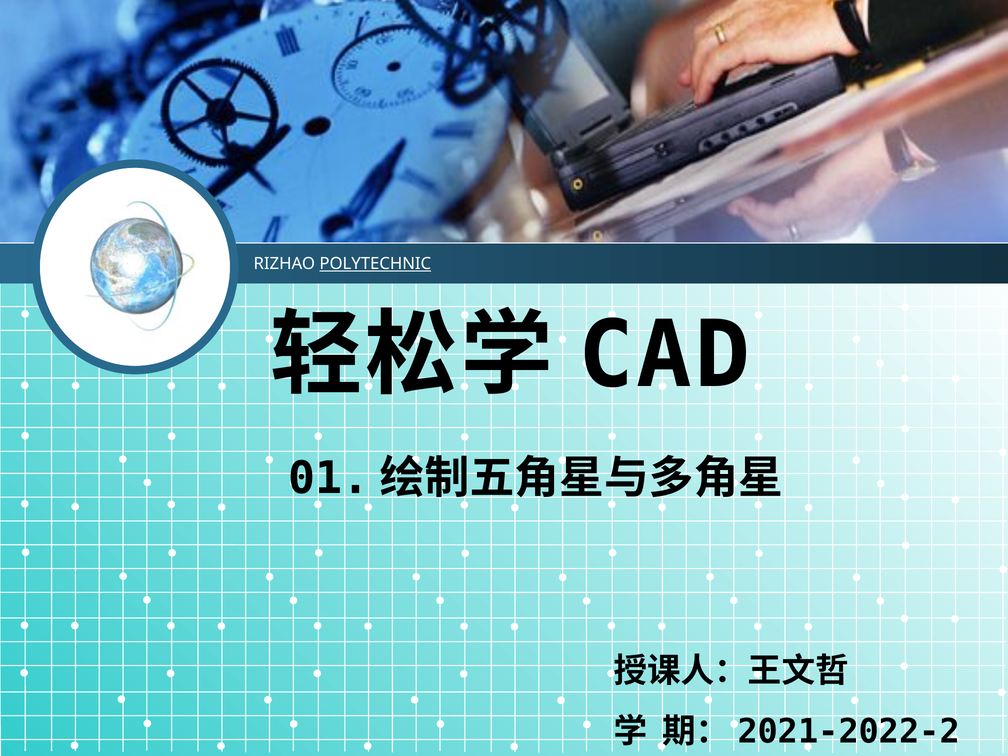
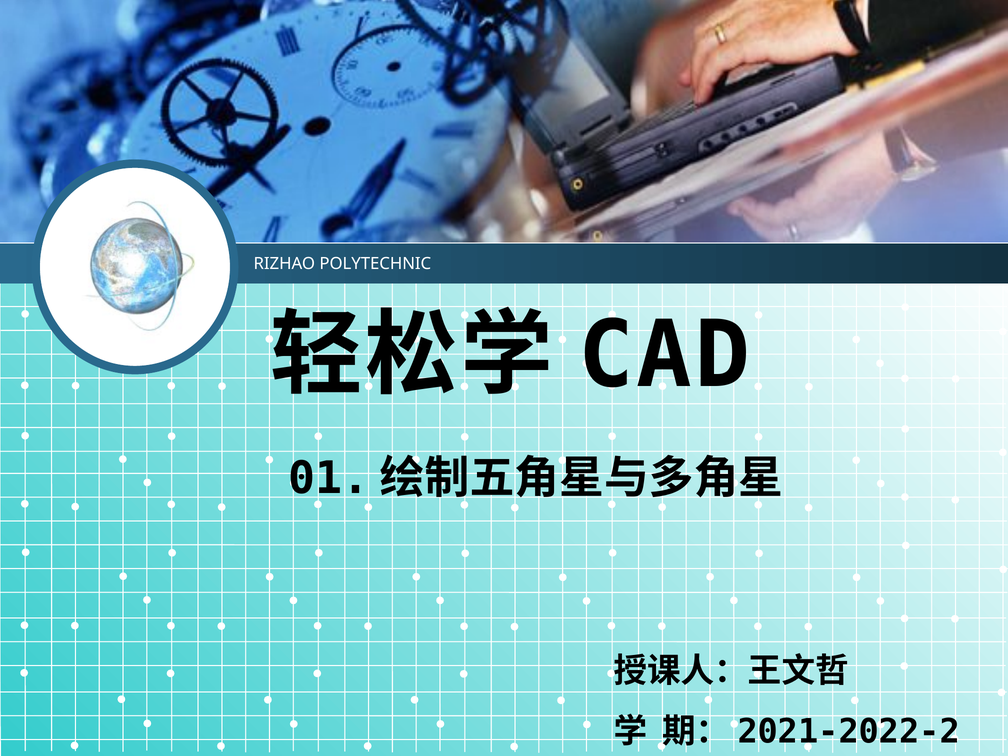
POLYTECHNIC underline: present -> none (375, 264)
